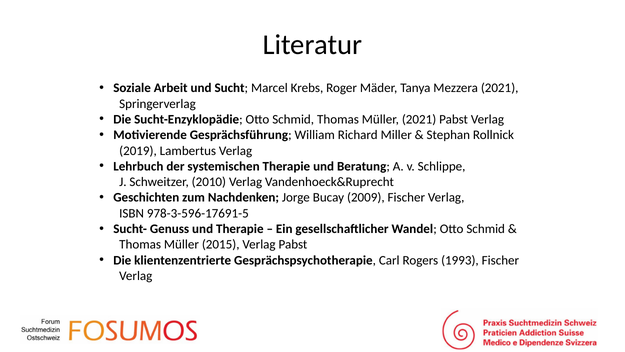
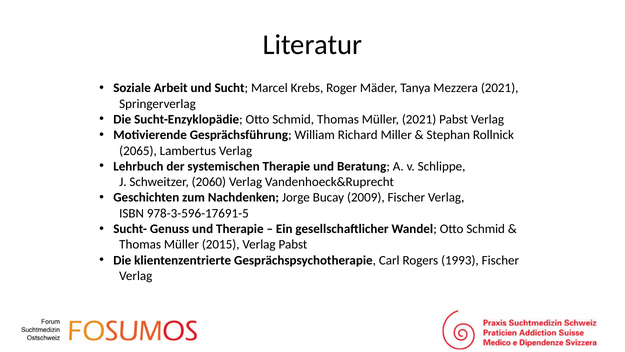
2019: 2019 -> 2065 (138, 151)
2010: 2010 -> 2060 (209, 182)
